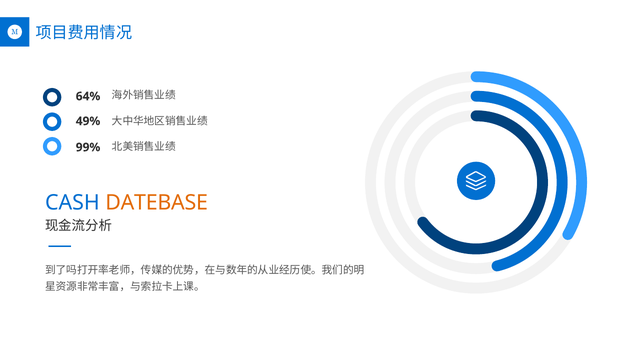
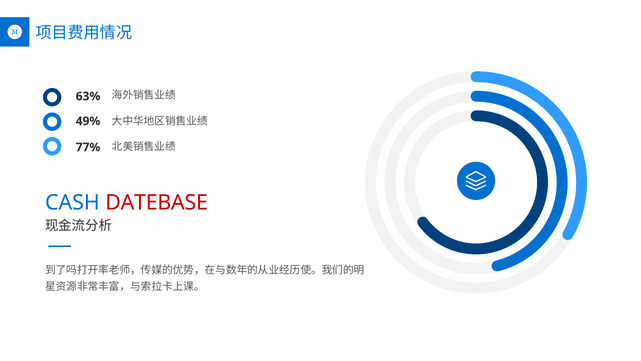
64%: 64% -> 63% (88, 96)
99%: 99% -> 77% (88, 147)
DATEBASE colour: orange -> red (157, 202)
